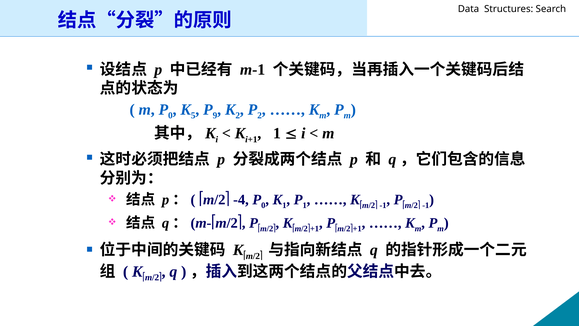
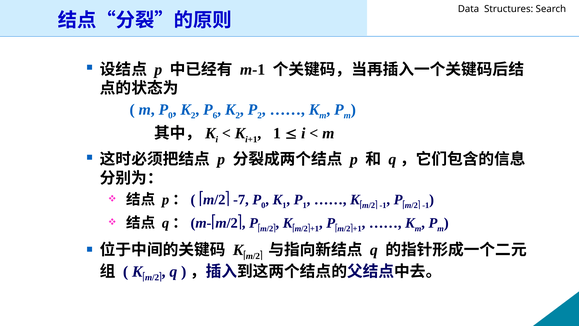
5: 5 -> 2 (193, 116)
9: 9 -> 6 (215, 116)
-4: -4 -> -7 (241, 200)
